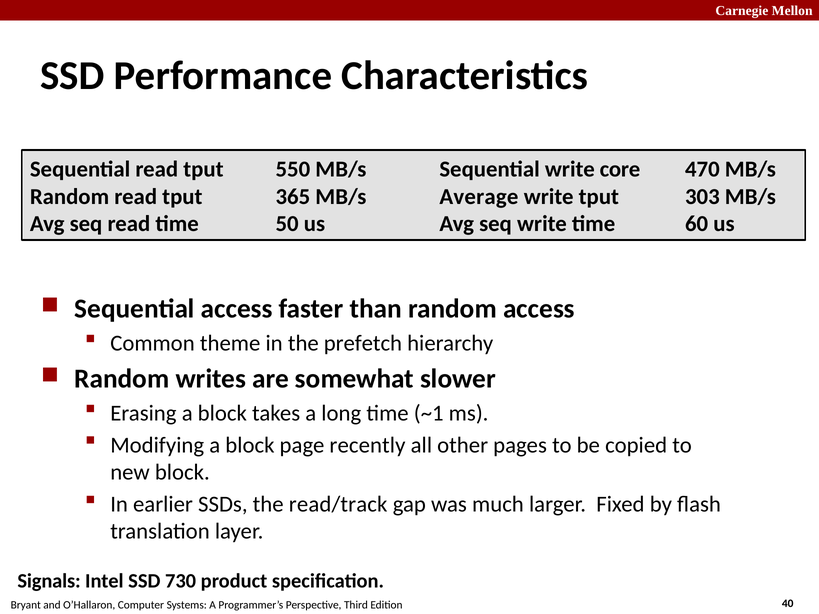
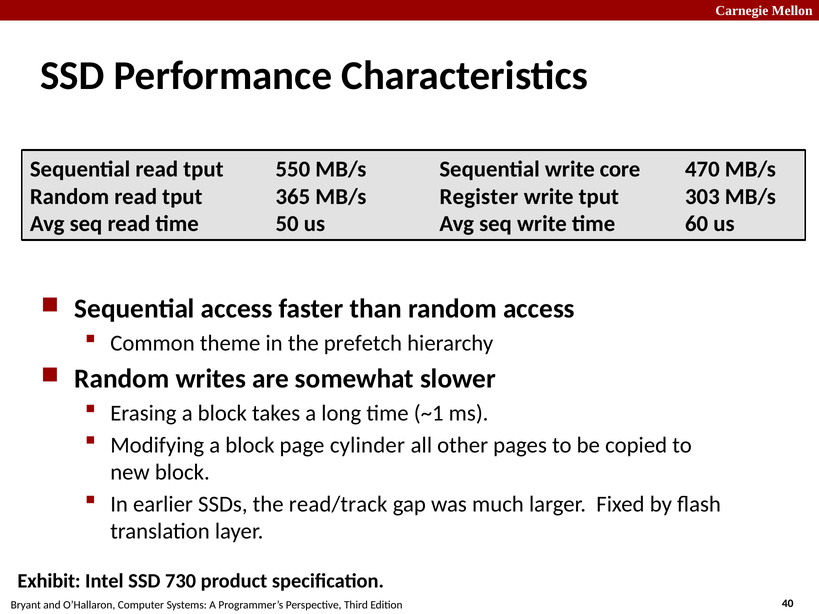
Average: Average -> Register (479, 197)
recently: recently -> cylinder (367, 445)
Signals: Signals -> Exhibit (49, 581)
